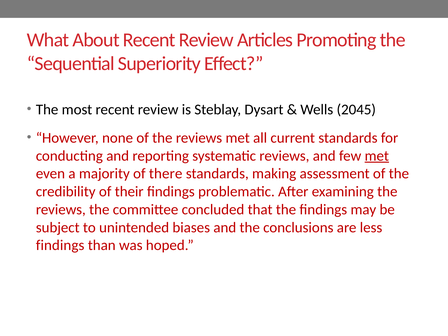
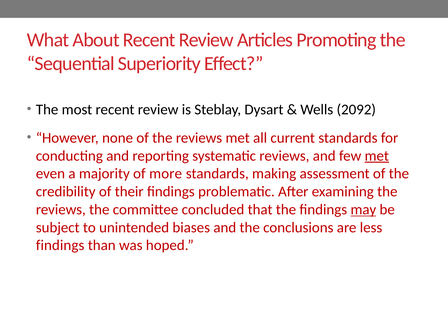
2045: 2045 -> 2092 (356, 110)
there: there -> more (166, 174)
may underline: none -> present (363, 210)
